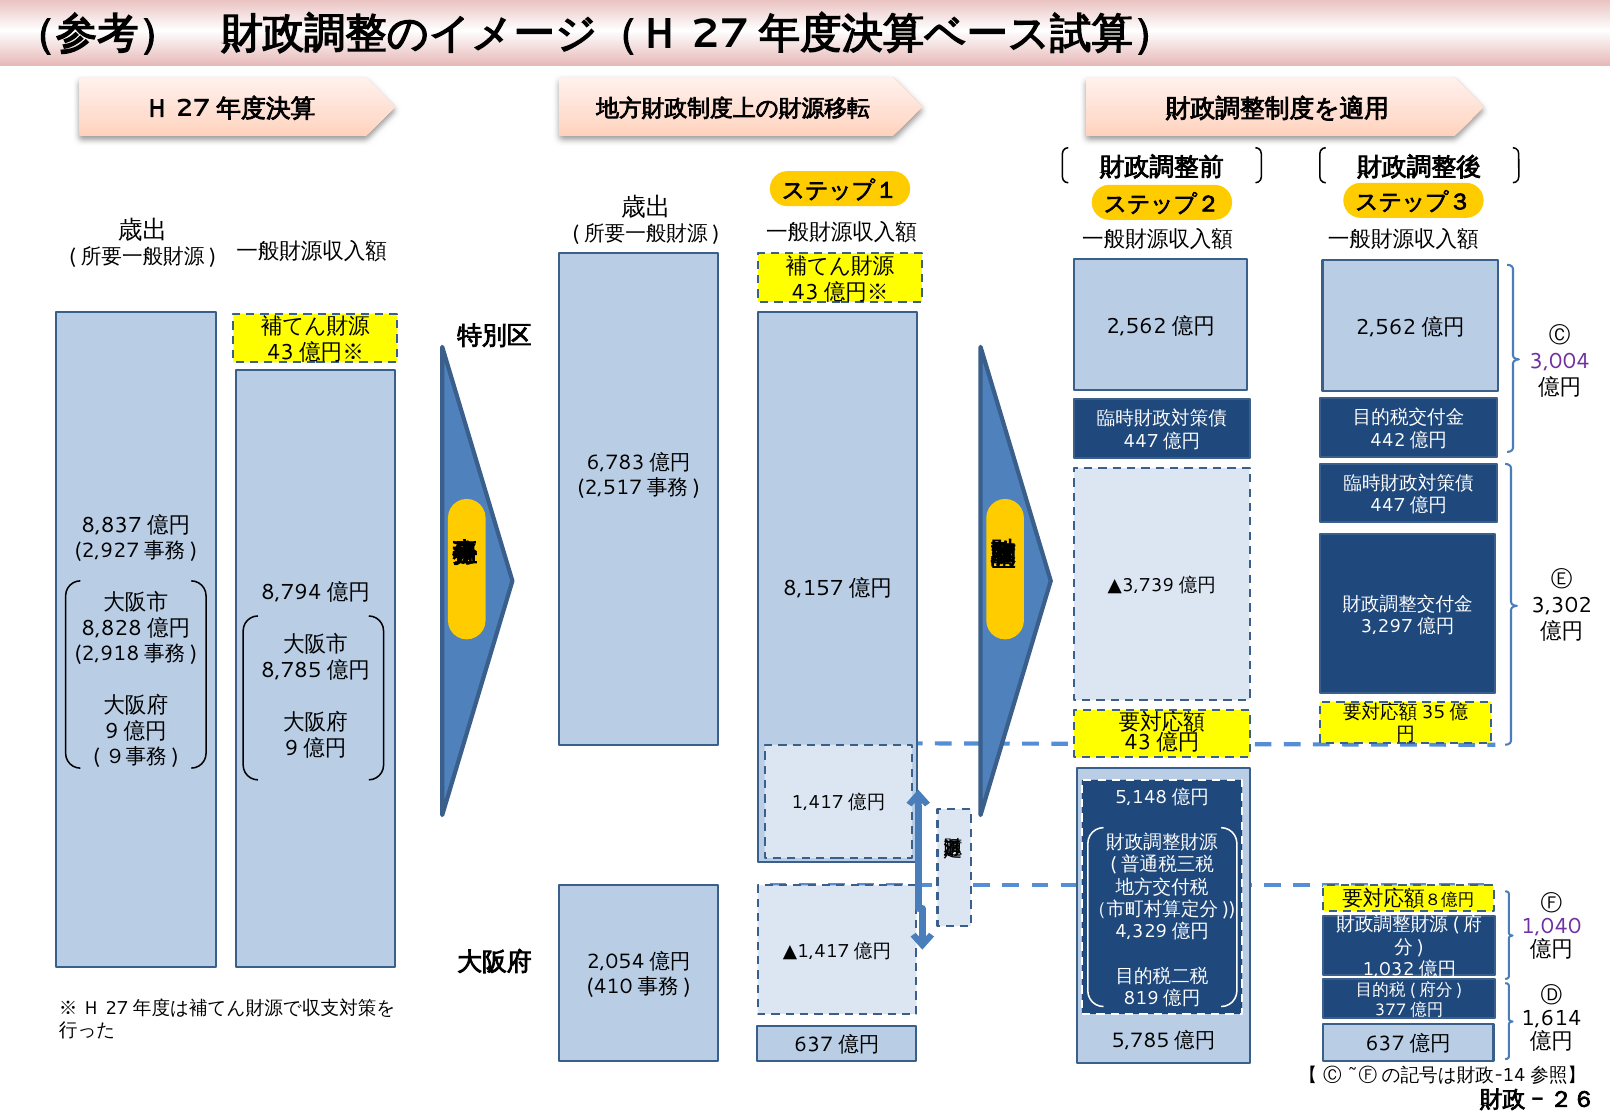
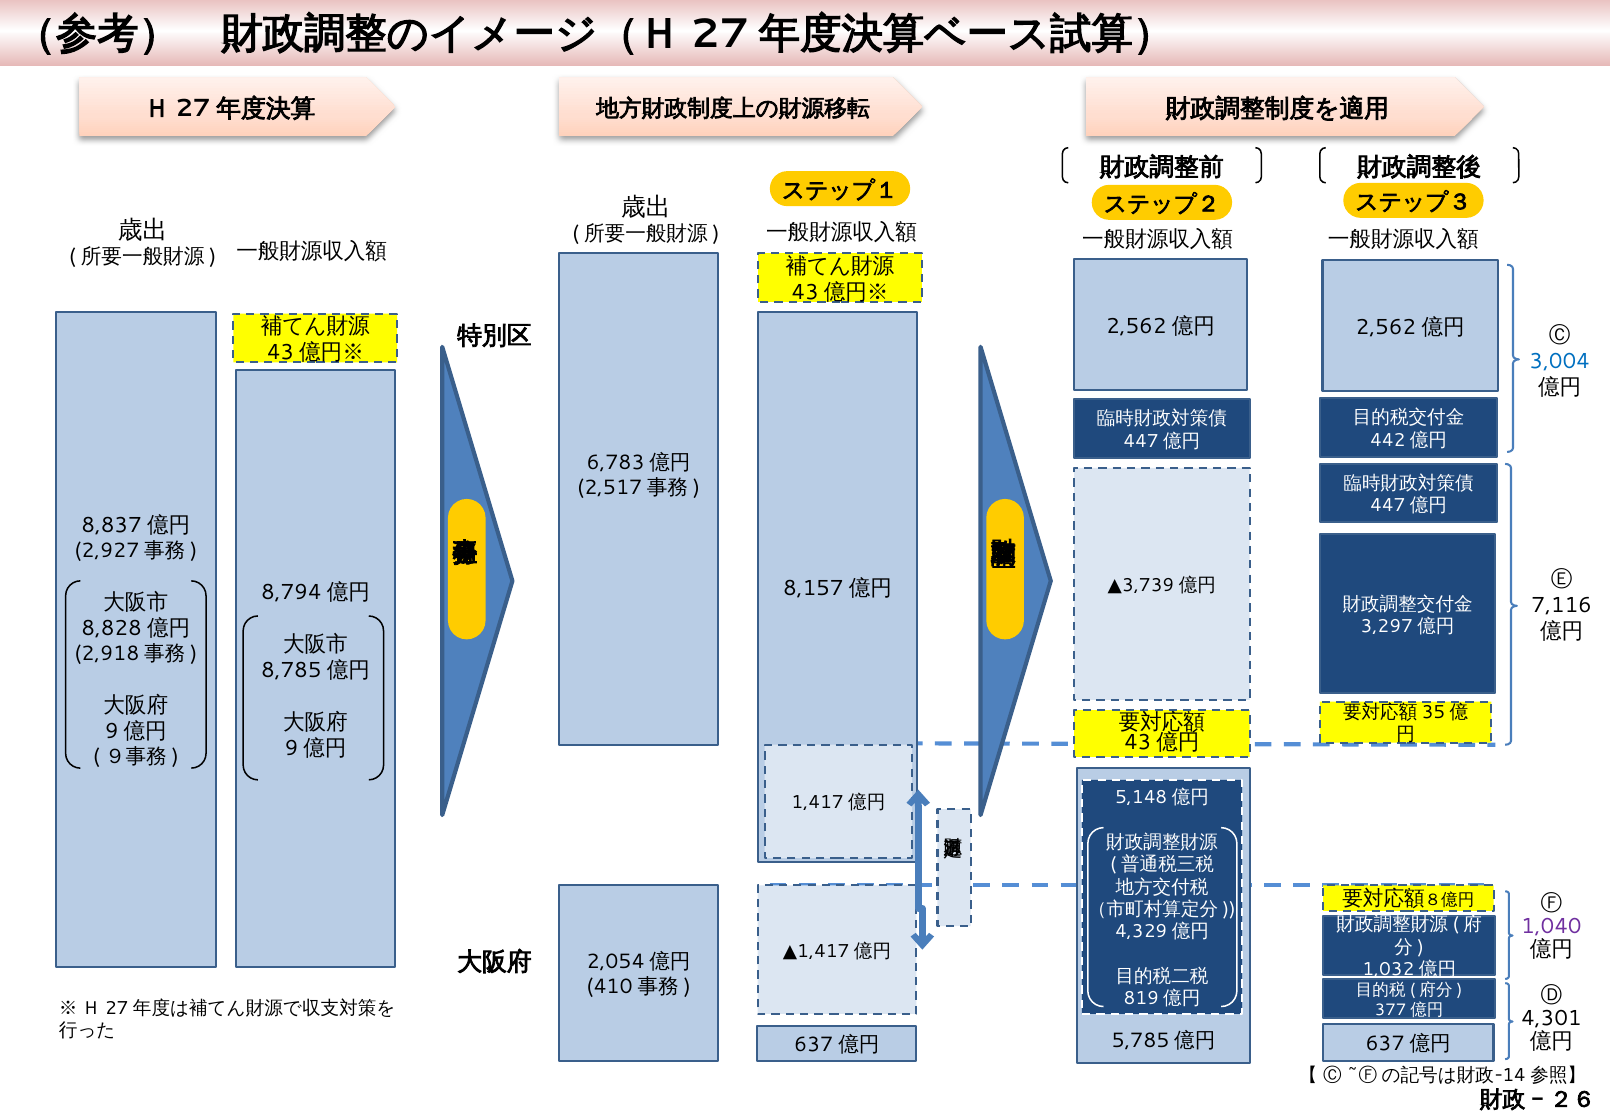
3,004 colour: purple -> blue (1560, 361)
3,302: 3,302 -> 7,116 (1562, 605)
1,614: 1,614 -> 4,301 (1551, 1018)
